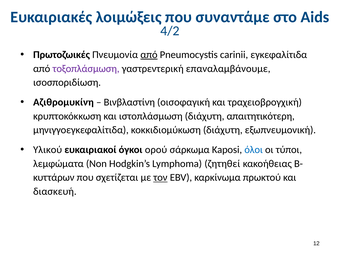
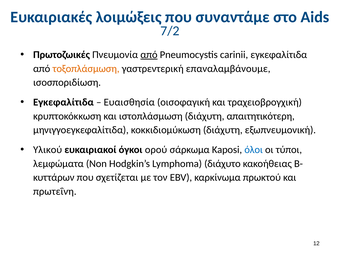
4/2: 4/2 -> 7/2 (170, 31)
τοξοπλάσμωση colour: purple -> orange (86, 69)
Αζιθρομυκίνη: Αζιθρομυκίνη -> Εγκεφαλίτιδα (63, 102)
Βινβλαστίνη: Βινβλαστίνη -> Ευαισθησία (129, 102)
ζητηθεί: ζητηθεί -> διάχυτο (222, 164)
τον underline: present -> none (160, 178)
διασκευή: διασκευή -> πρωτεΐνη (55, 191)
